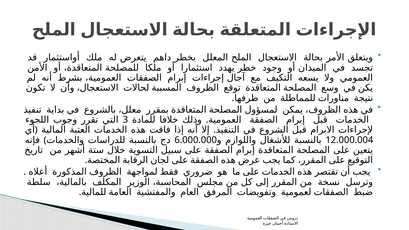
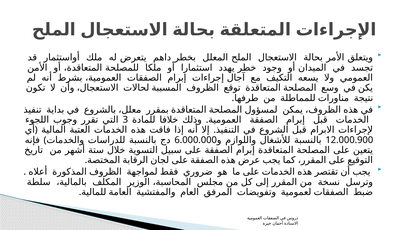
12.000.004: 12.000.004 -> 12.000.900 (349, 140)
